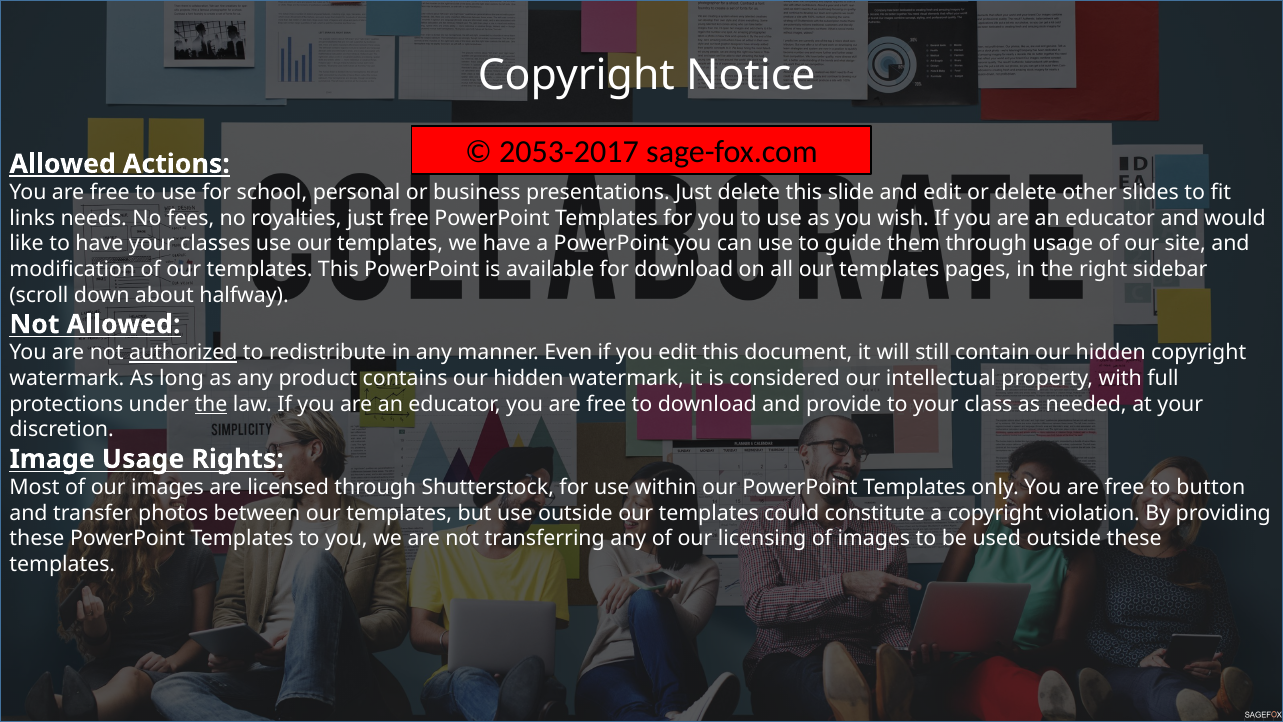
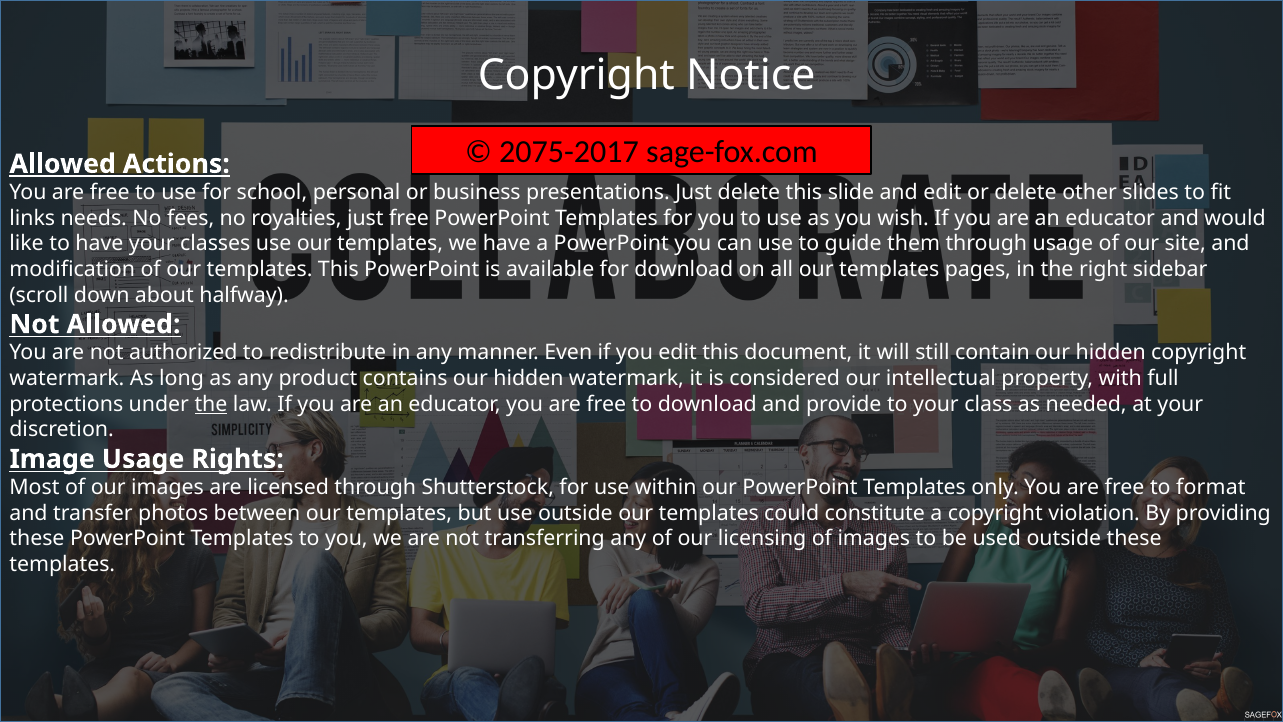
2053-2017: 2053-2017 -> 2075-2017 (569, 152)
authorized underline: present -> none (183, 353)
button: button -> format (1211, 487)
